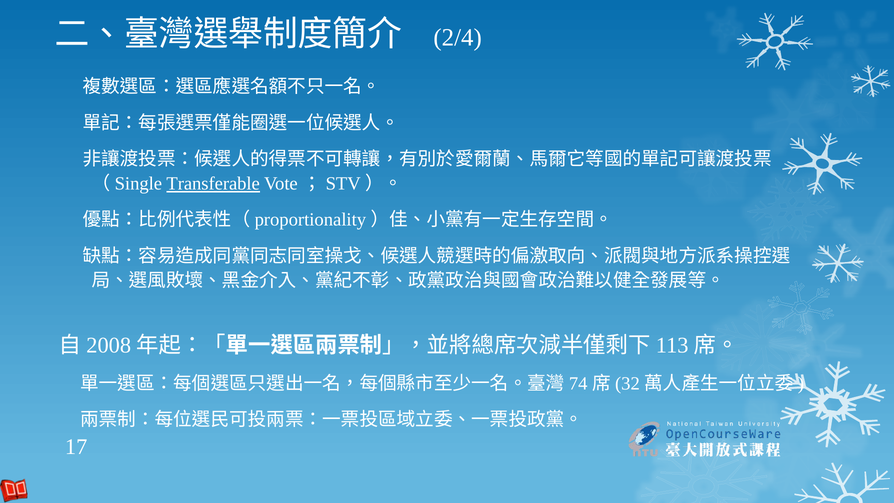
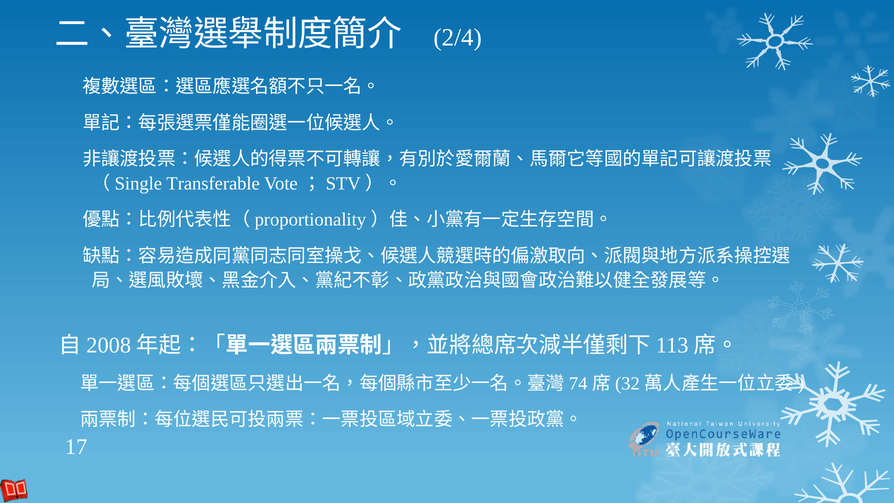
Transferable underline: present -> none (213, 184)
